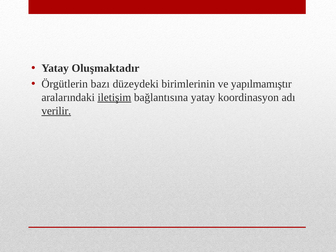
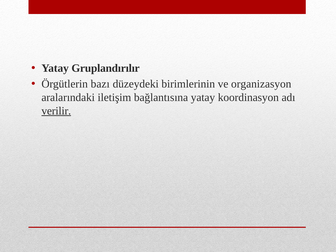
Oluşmaktadır: Oluşmaktadır -> Gruplandırılır (106, 68)
yapılmamıştır: yapılmamıştır -> organizasyon (261, 84)
iletişim underline: present -> none (114, 97)
